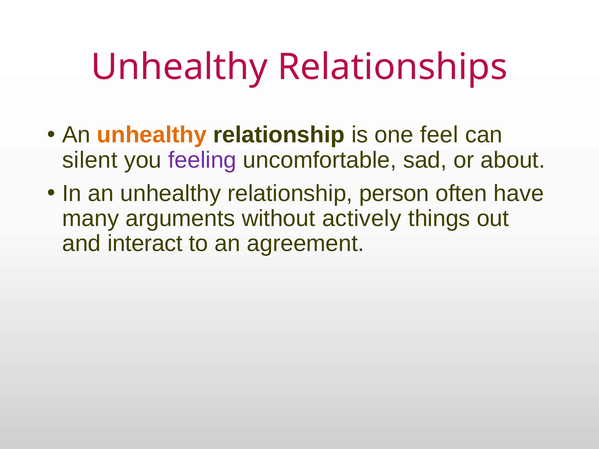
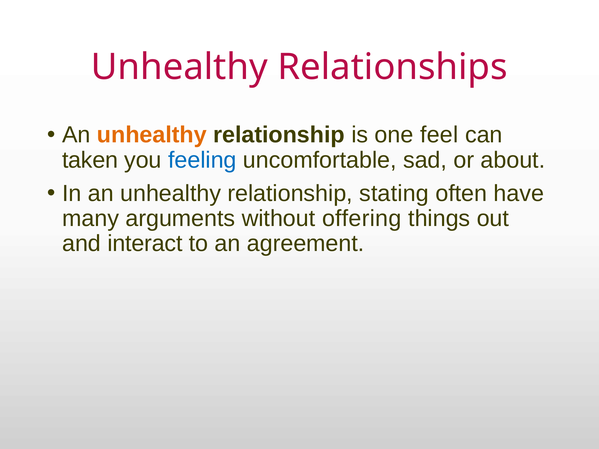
silent: silent -> taken (90, 160)
feeling colour: purple -> blue (202, 160)
person: person -> stating (394, 194)
actively: actively -> offering (362, 219)
